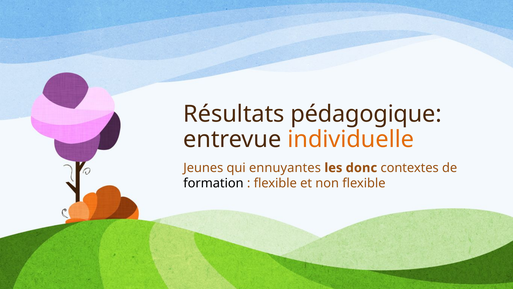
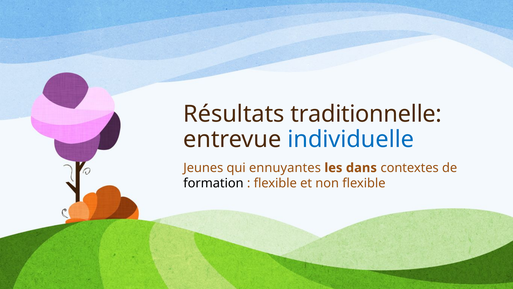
pédagogique: pédagogique -> traditionnelle (366, 114)
individuelle colour: orange -> blue (351, 139)
donc: donc -> dans (361, 168)
